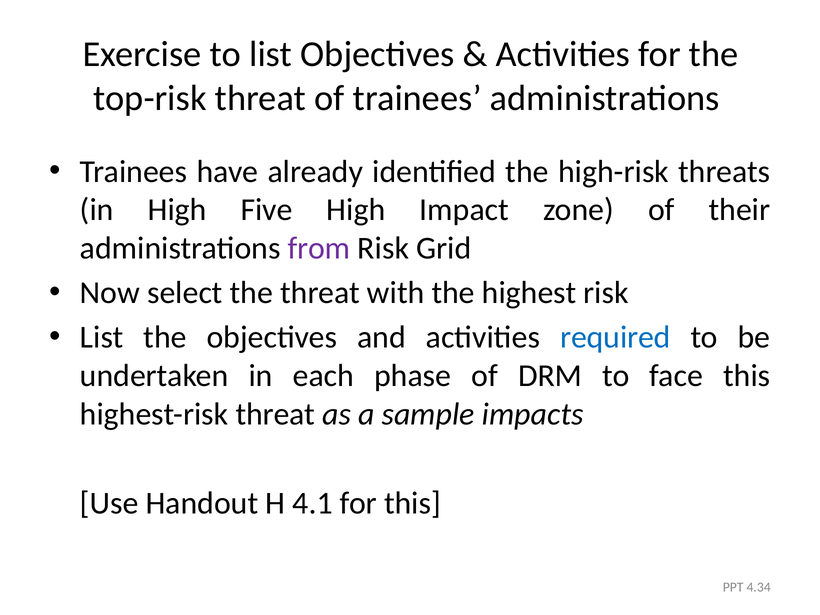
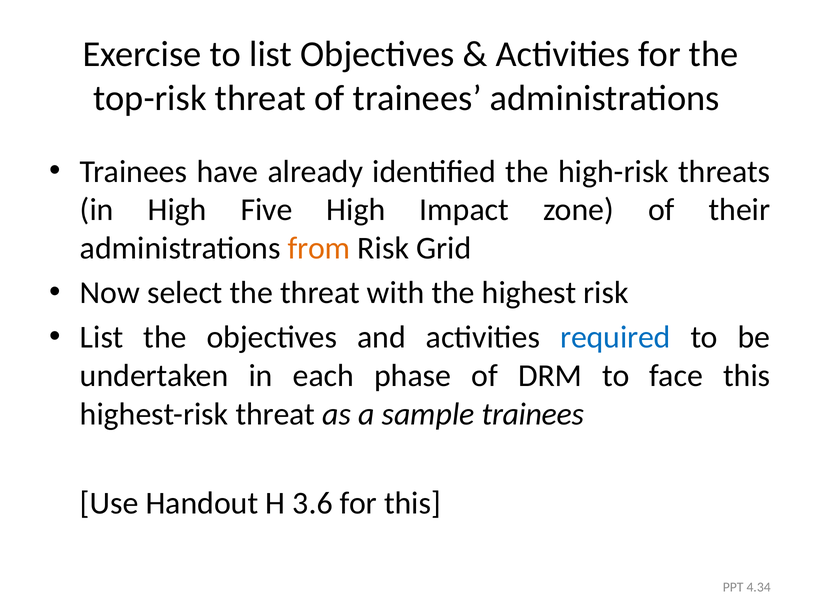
from colour: purple -> orange (319, 248)
sample impacts: impacts -> trainees (533, 414)
4.1: 4.1 -> 3.6 (313, 503)
